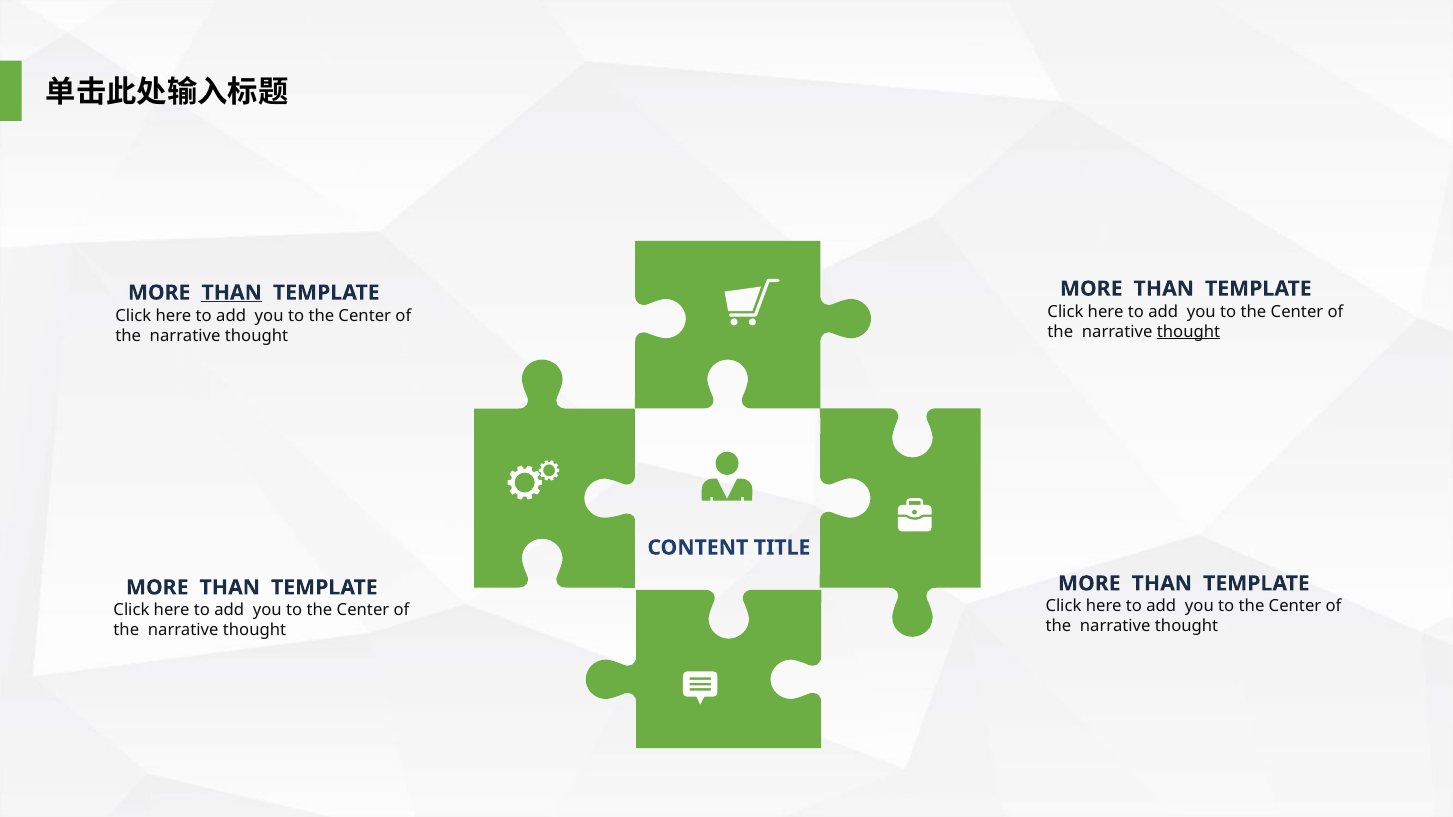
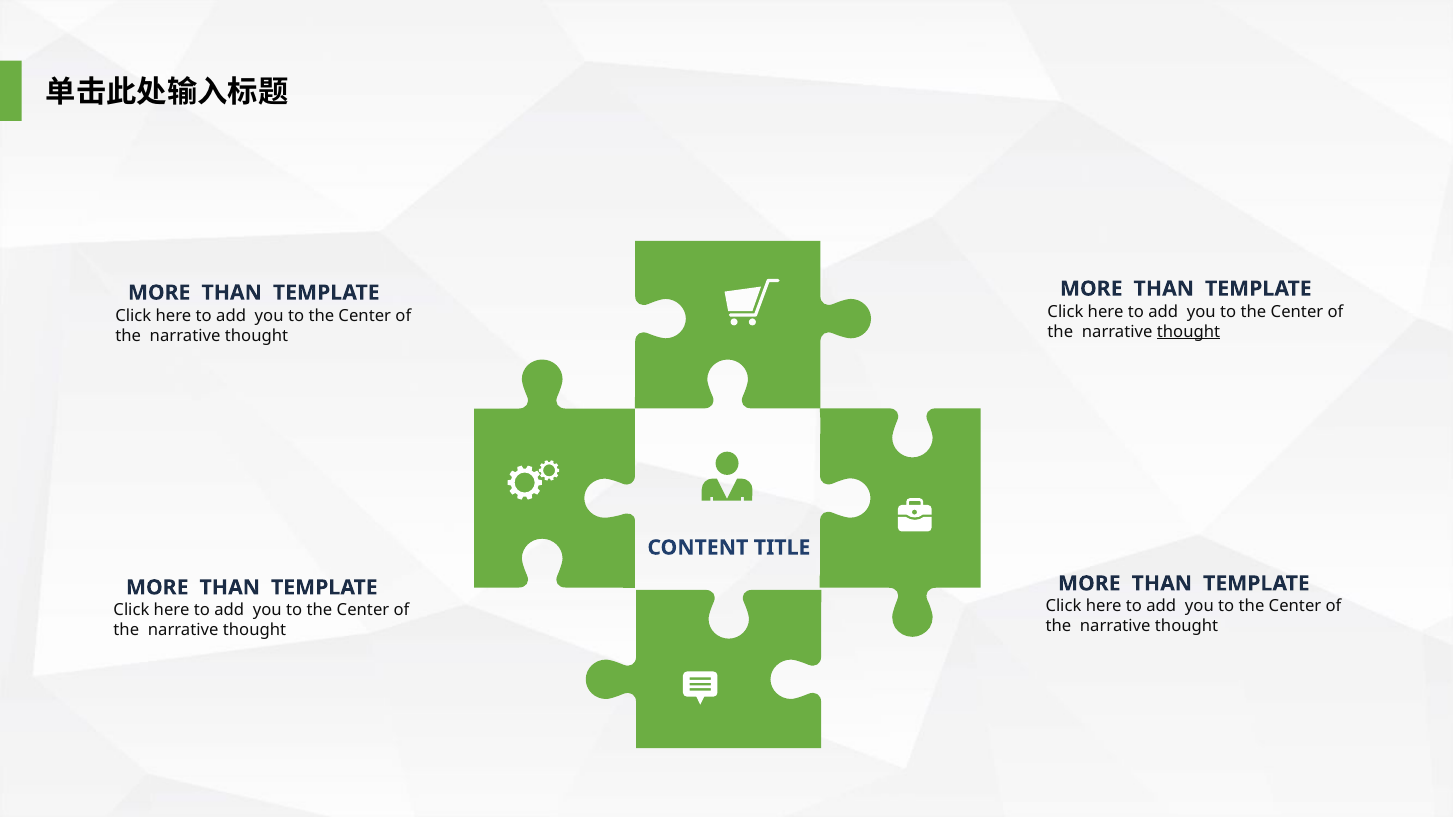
THAN underline: present -> none (232, 293)
